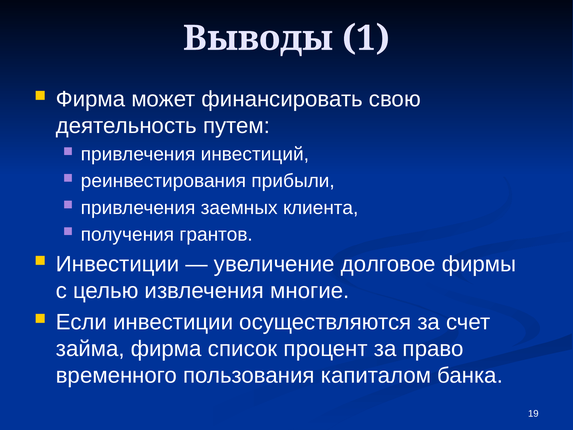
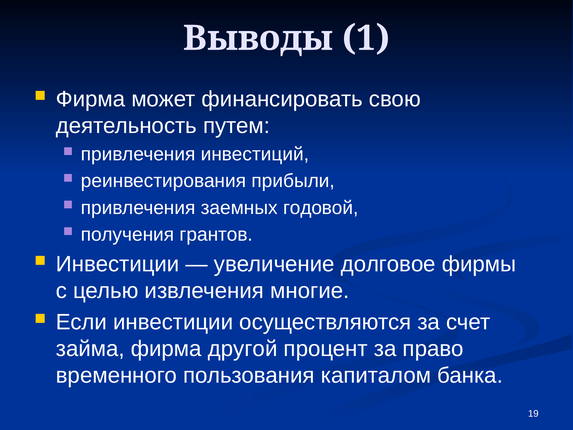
клиента: клиента -> годовой (321, 208)
список: список -> другой (243, 349)
